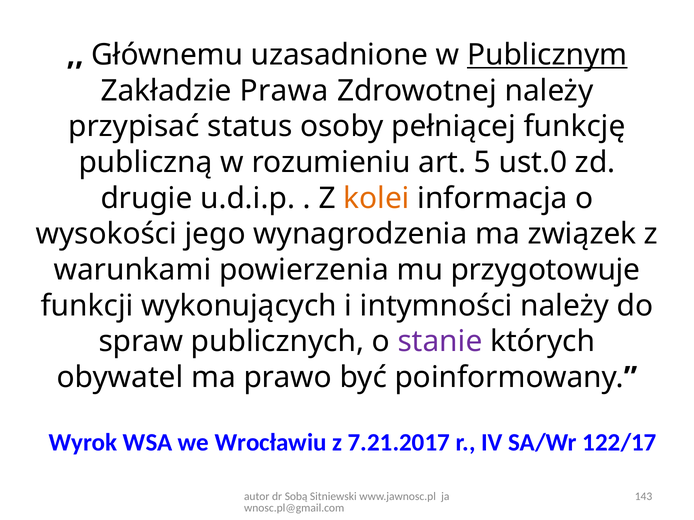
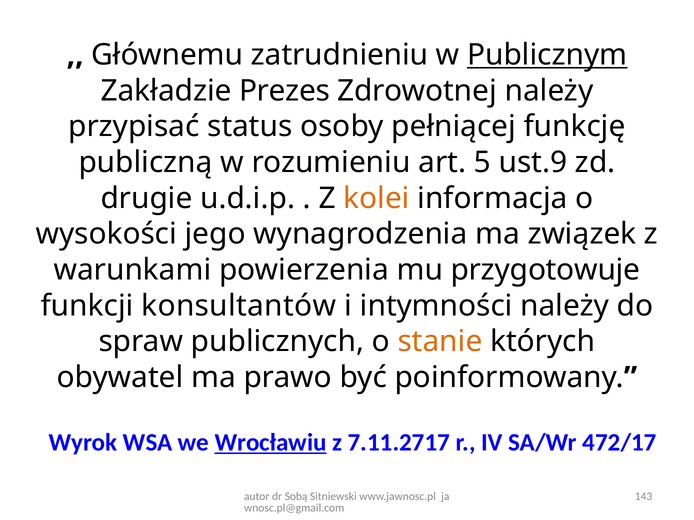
uzasadnione: uzasadnione -> zatrudnieniu (340, 55)
Prawa: Prawa -> Prezes (285, 91)
ust.0: ust.0 -> ust.9 (533, 163)
wykonujących: wykonujących -> konsultantów (239, 306)
stanie colour: purple -> orange (440, 342)
Wrocławiu underline: none -> present (271, 443)
7.21.2017: 7.21.2017 -> 7.11.2717 (399, 443)
122/17: 122/17 -> 472/17 (620, 443)
